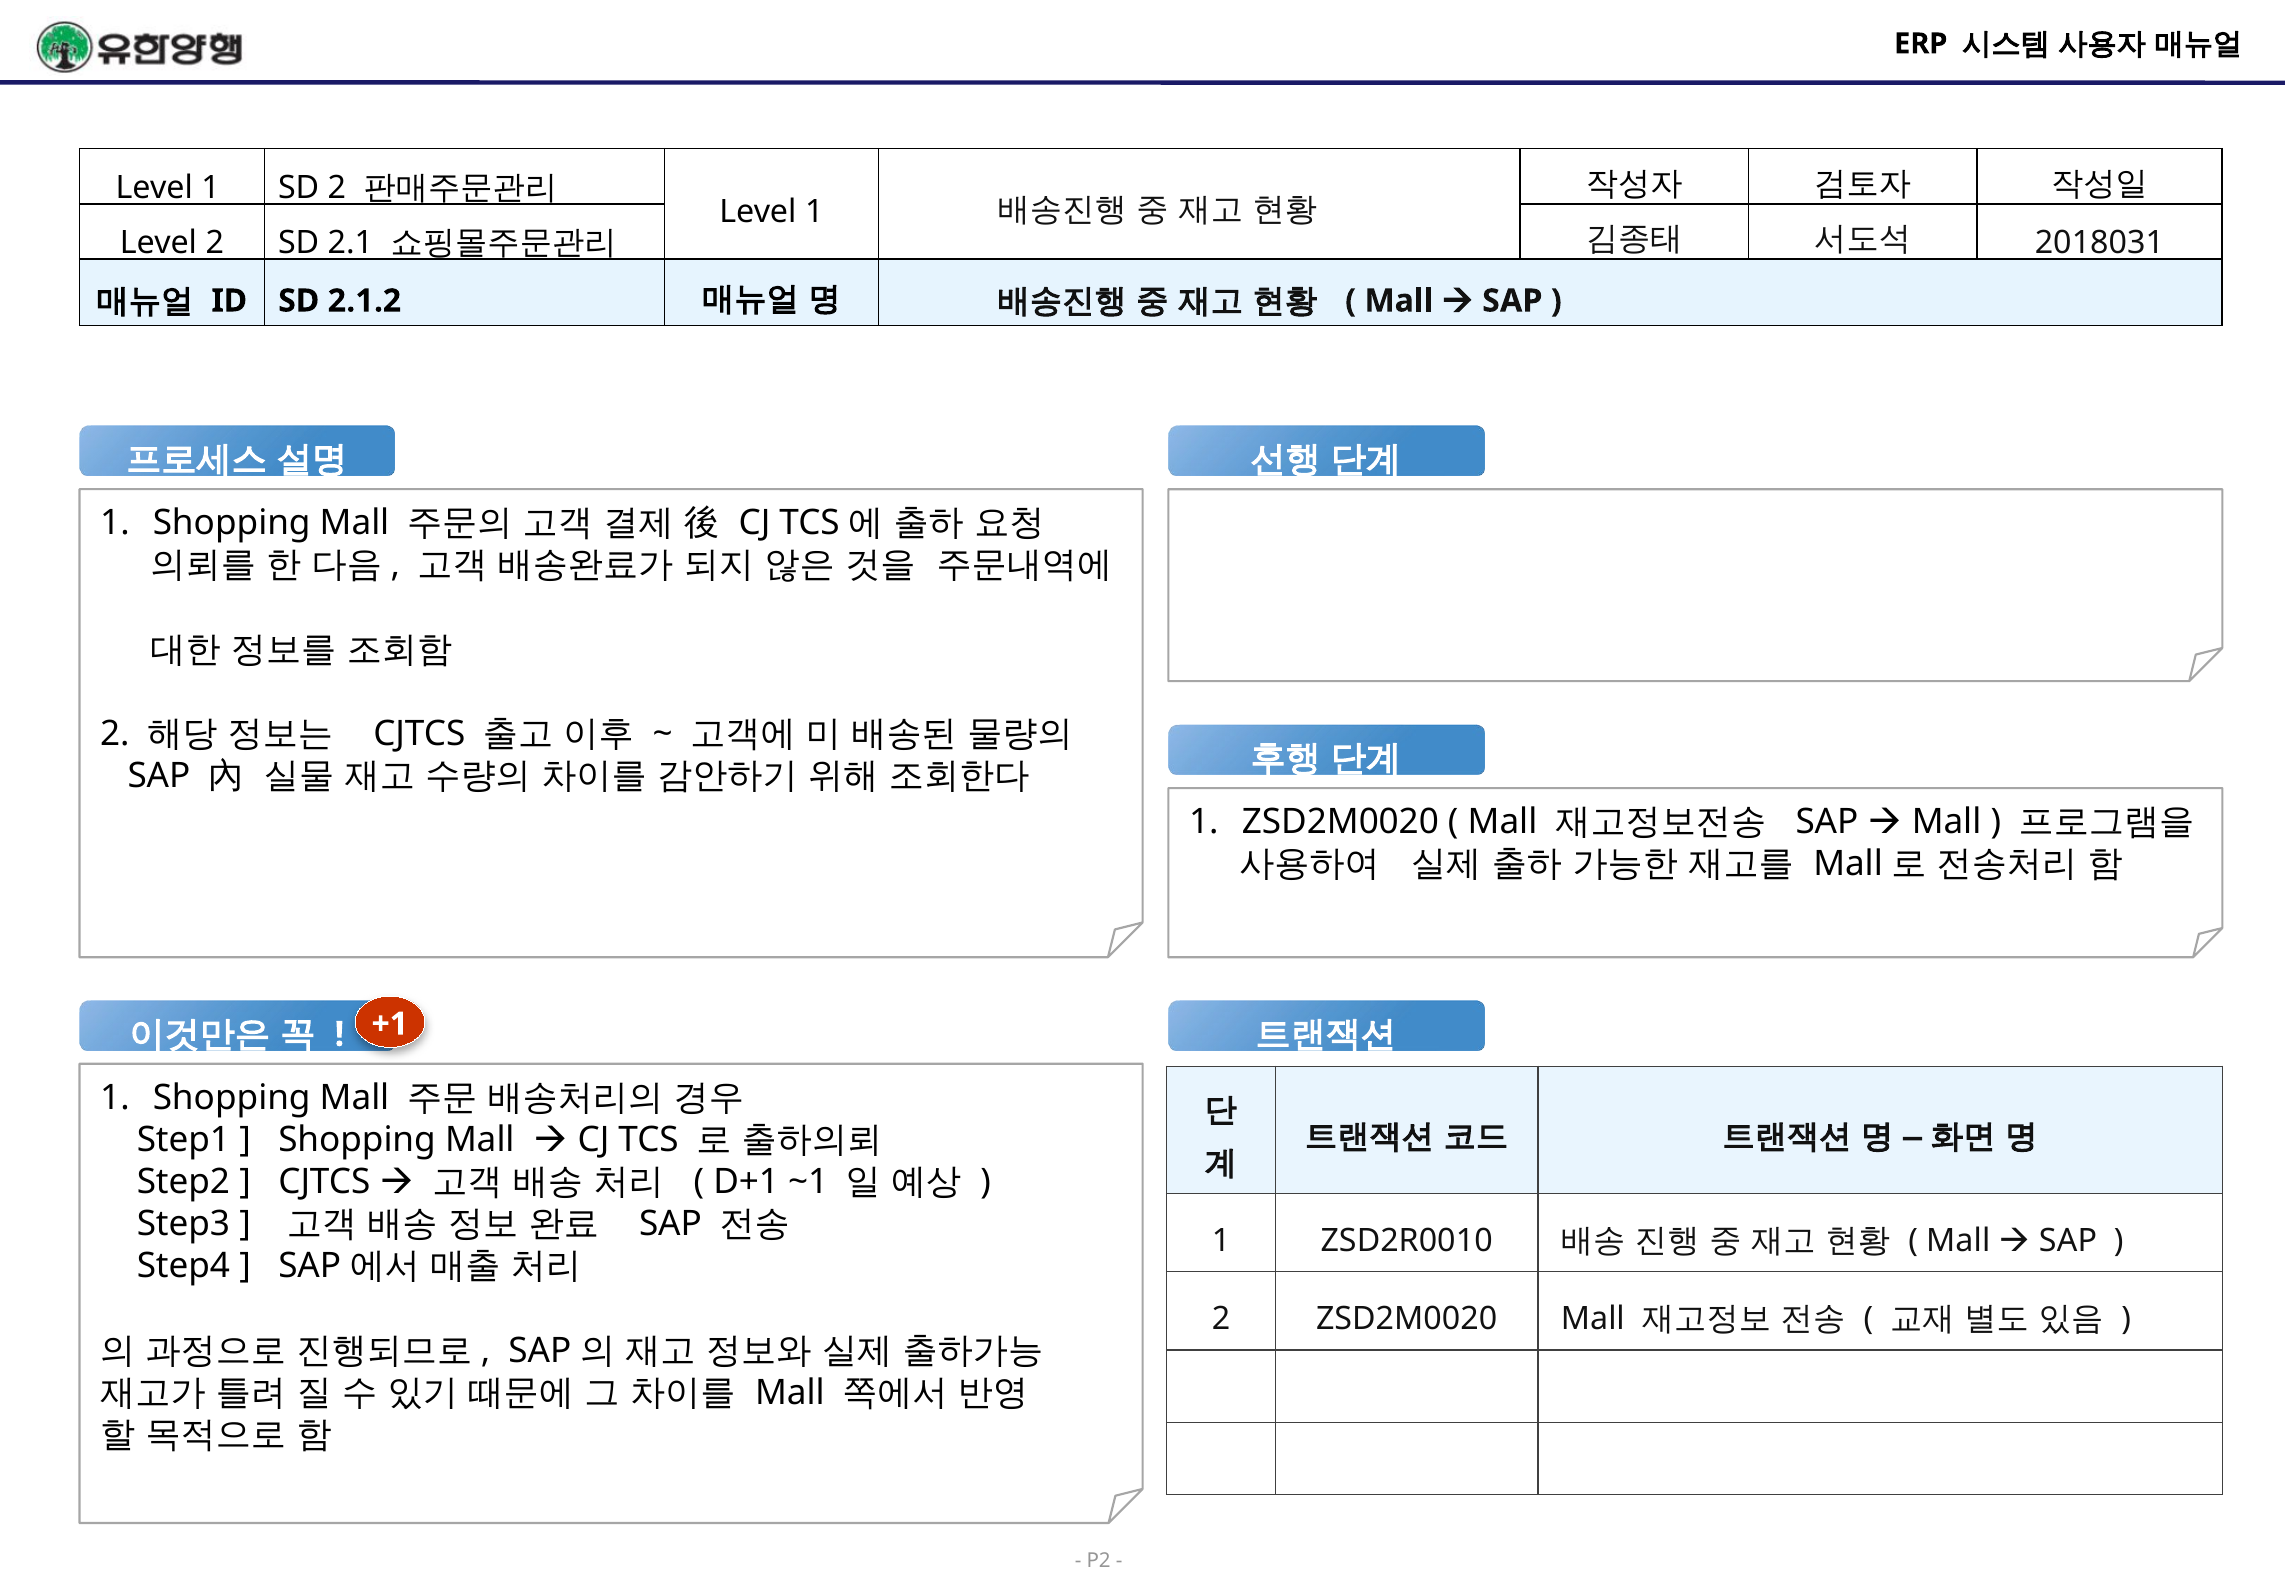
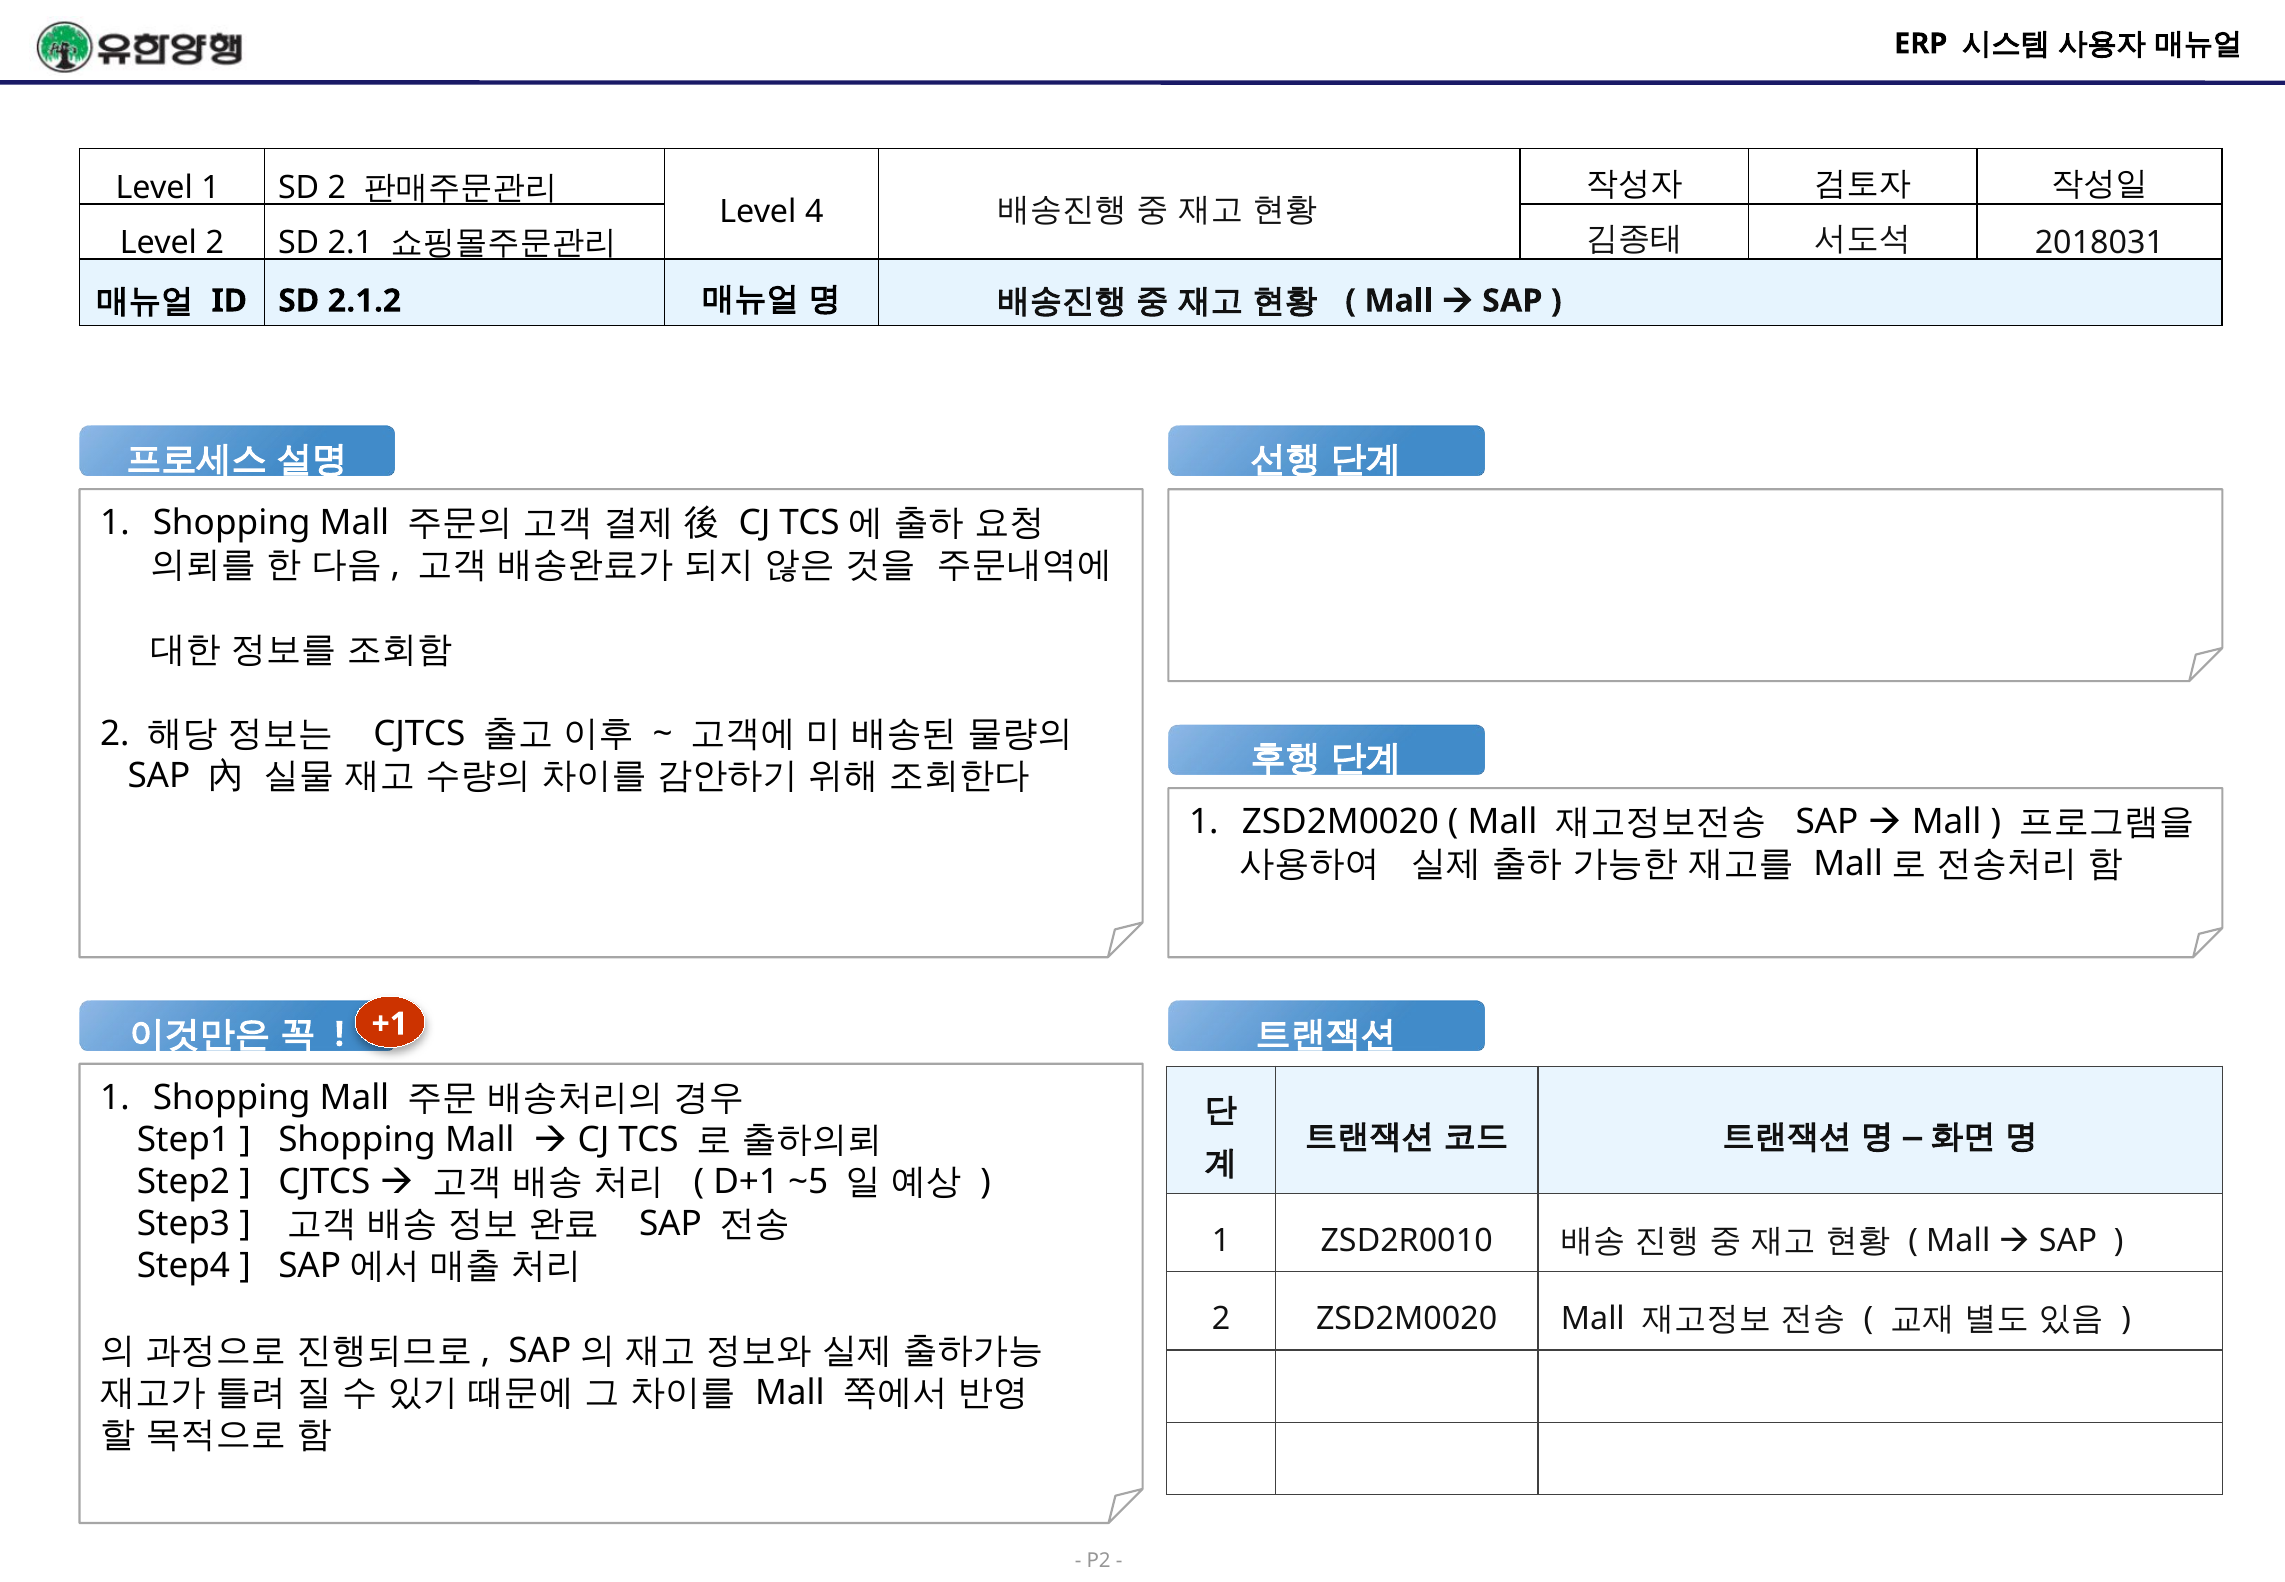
1: 1 -> 4 (814, 212)
~1: ~1 -> ~5 (808, 1182)
